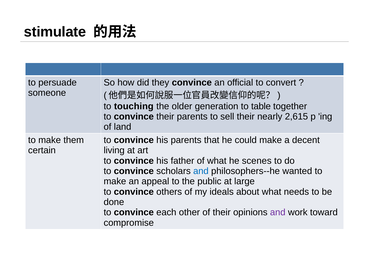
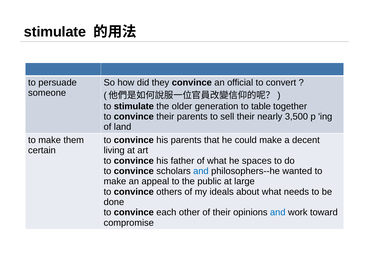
to touching: touching -> stimulate (134, 106)
2,615: 2,615 -> 3,500 (296, 116)
scenes: scenes -> spaces (257, 161)
and colour: purple -> blue (278, 212)
